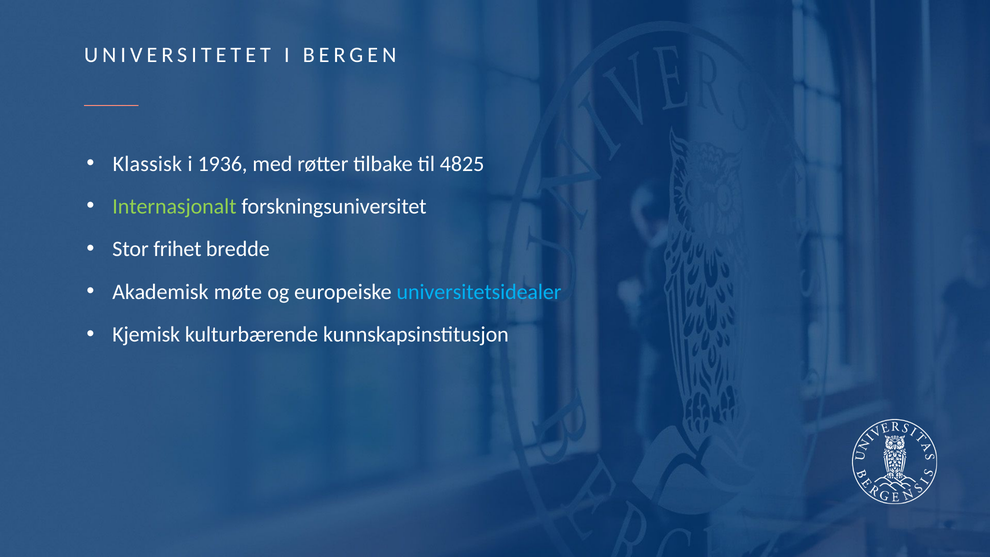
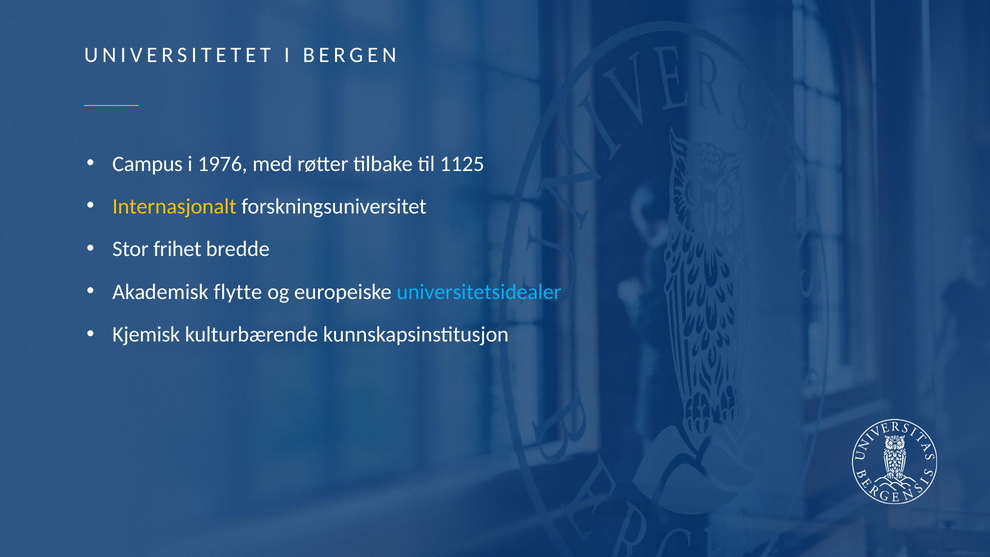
Klassisk: Klassisk -> Campus (148, 164)
1936: 1936 -> 1976 (223, 164)
4825: 4825 -> 1125 (462, 164)
Internasjonalt colour: light green -> yellow (174, 206)
møte: møte -> flytte (238, 292)
